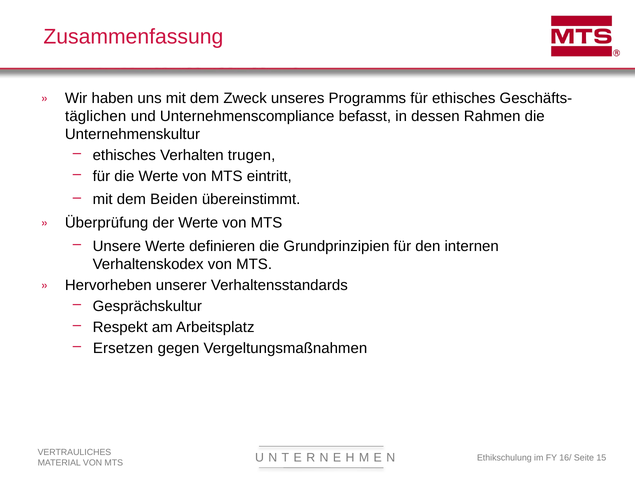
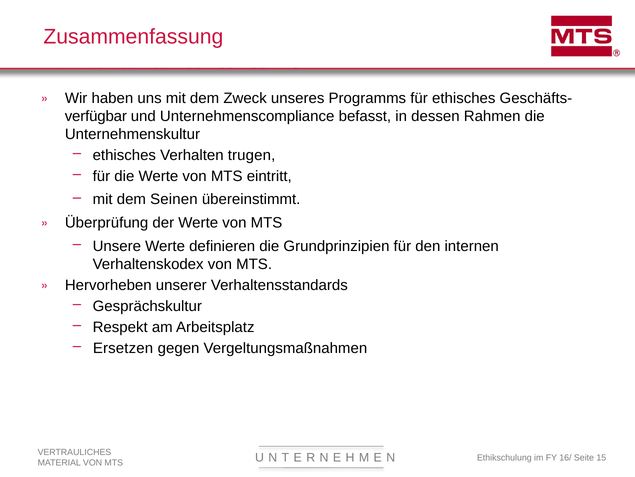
täglichen: täglichen -> verfügbar (96, 116)
Beiden: Beiden -> Seinen (174, 199)
